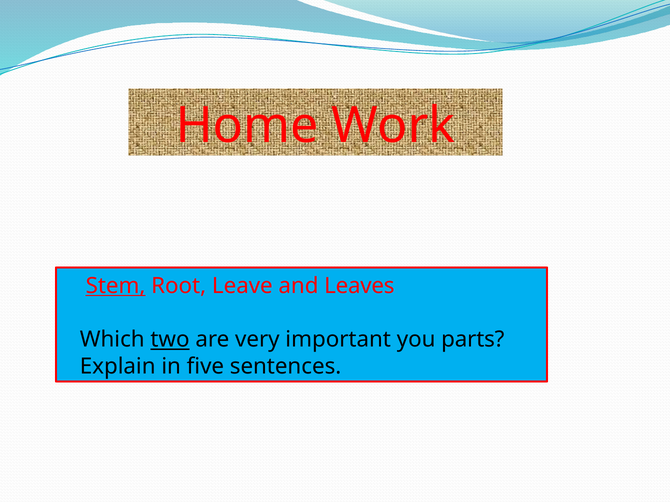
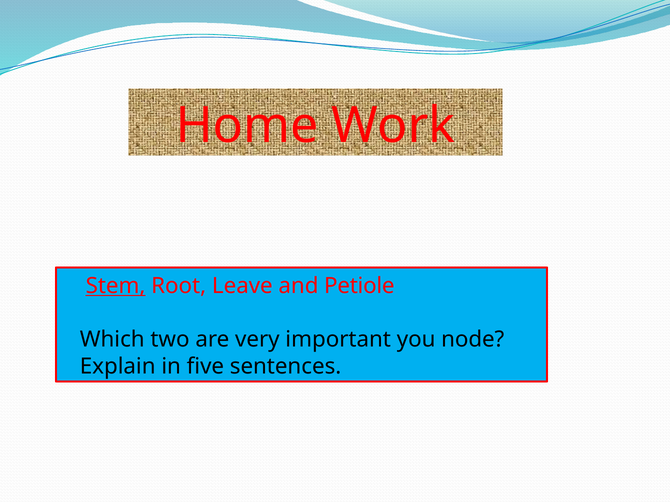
Leaves: Leaves -> Petiole (359, 286)
two underline: present -> none (170, 340)
parts: parts -> node (473, 340)
